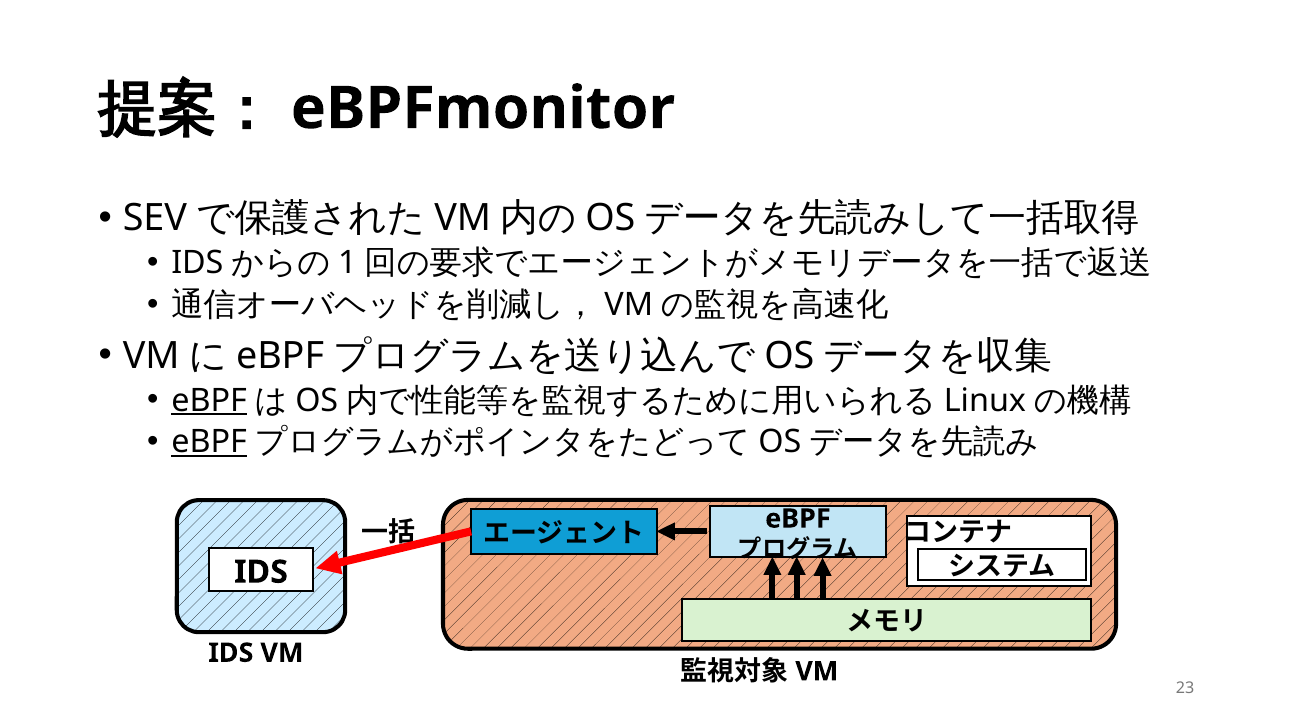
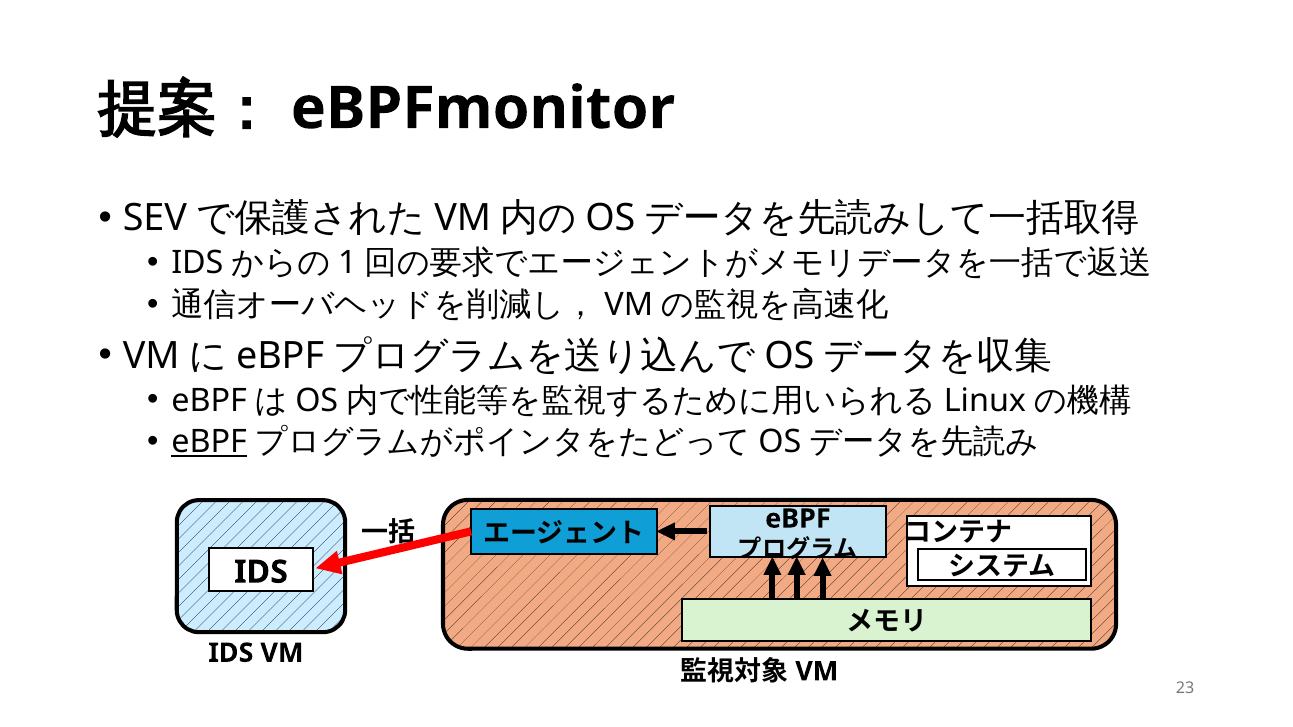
eBPF underline: present -> none (209, 401)
